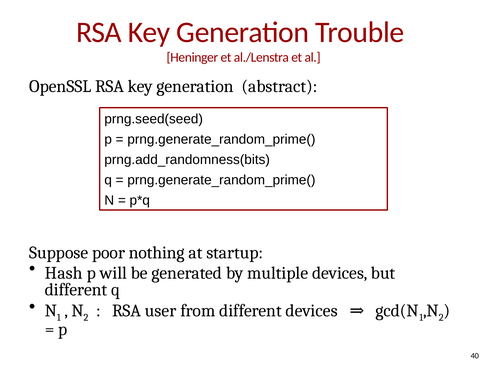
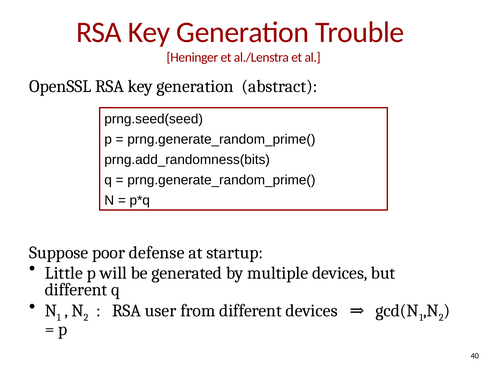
nothing: nothing -> defense (157, 253)
Hash: Hash -> Little (64, 273)
